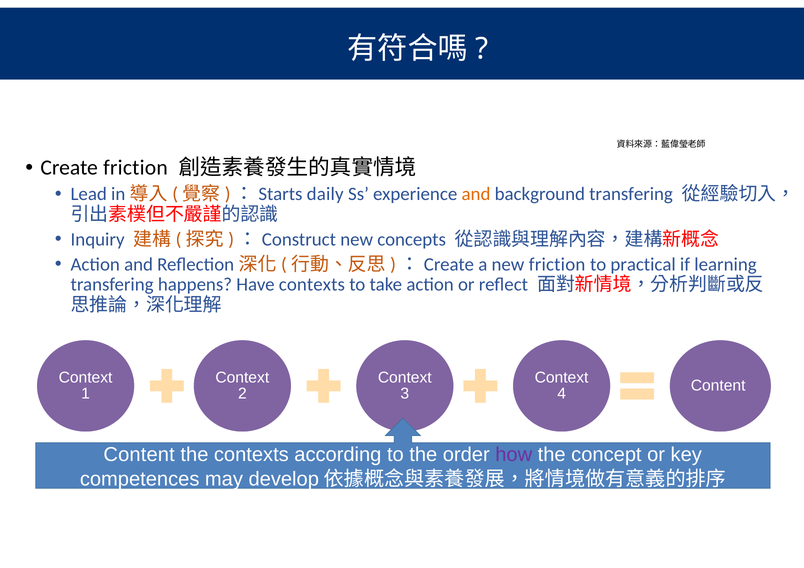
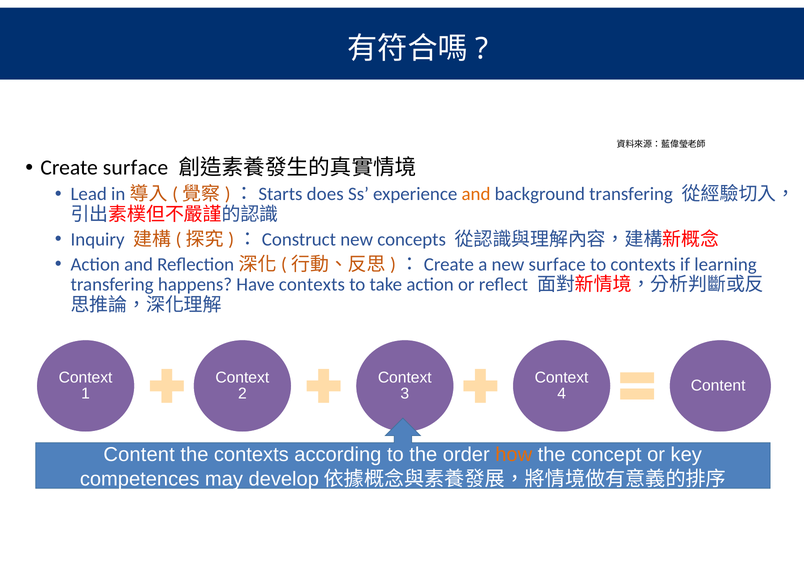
Create friction: friction -> surface (135, 168)
daily: daily -> does (325, 194)
new friction: friction -> surface (557, 265)
to practical: practical -> contexts (643, 265)
how colour: purple -> orange (514, 455)
